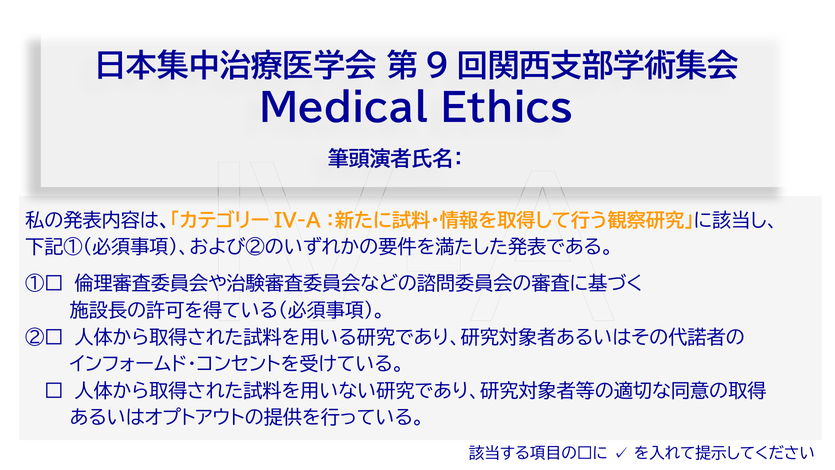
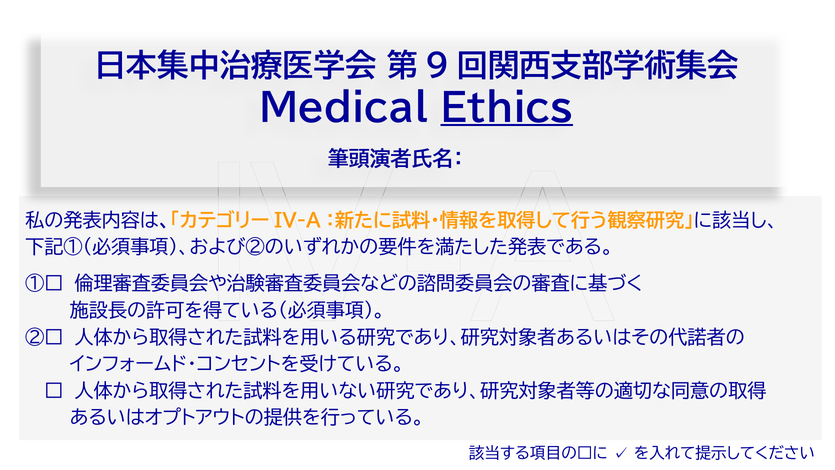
Ethics underline: none -> present (507, 108)
